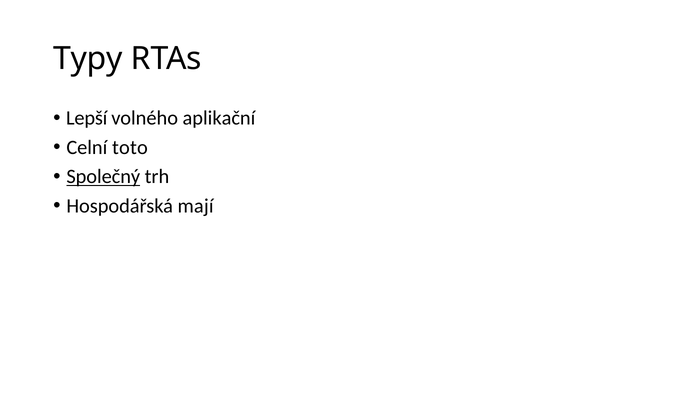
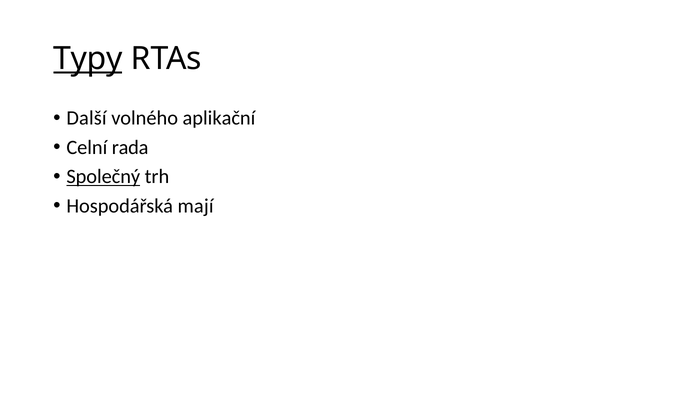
Typy underline: none -> present (88, 59)
Lepší: Lepší -> Další (87, 118)
toto: toto -> rada (130, 147)
